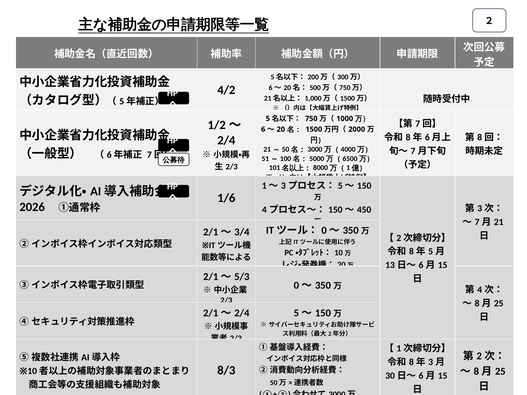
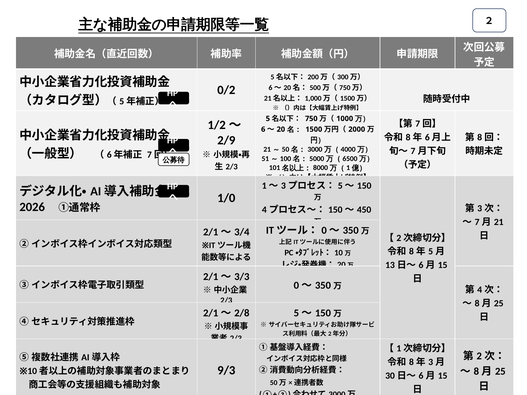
4/2: 4/2 -> 0/2 (226, 90)
2/4: 2/4 -> 2/9 (226, 141)
1/6: 1/6 -> 1/0 (226, 198)
5/3: 5/3 -> 3/3 (242, 277)
2/4: 2/4 -> 2/8 (242, 313)
8/3: 8/3 -> 9/3 (226, 370)
